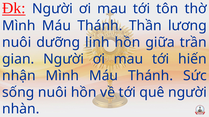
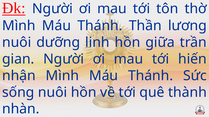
quê người: người -> thành (187, 93)
